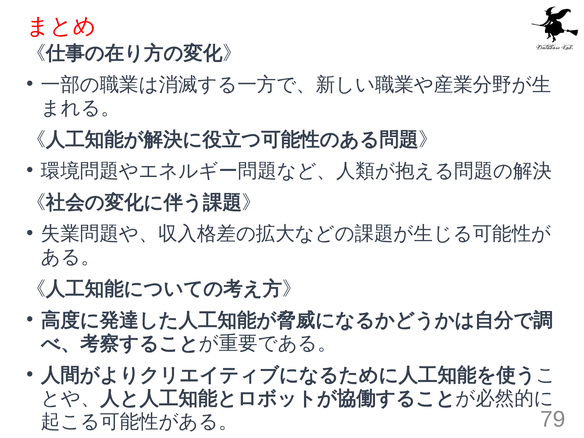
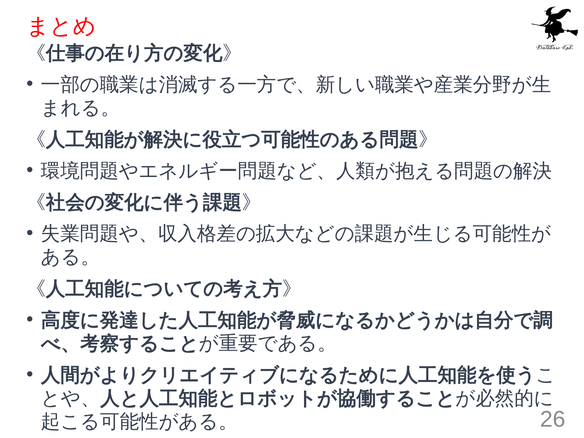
79: 79 -> 26 (553, 419)
